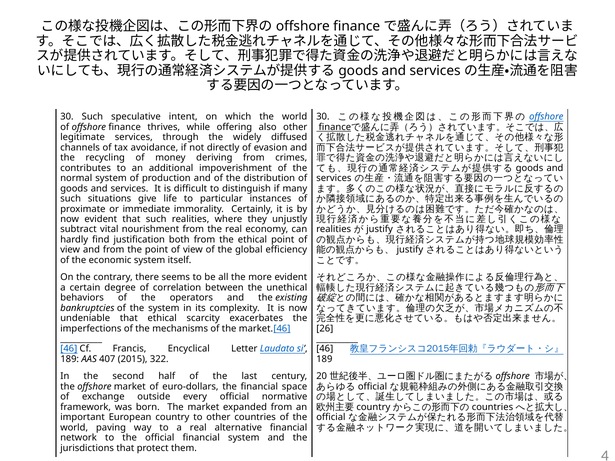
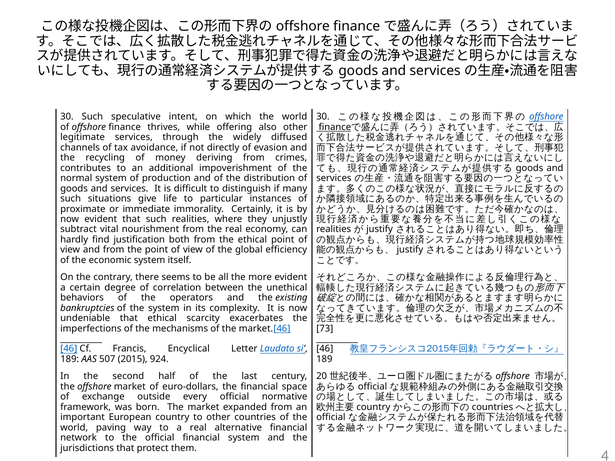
26: 26 -> 73 (325, 329)
407: 407 -> 507 (107, 359)
322: 322 -> 924 (159, 359)
